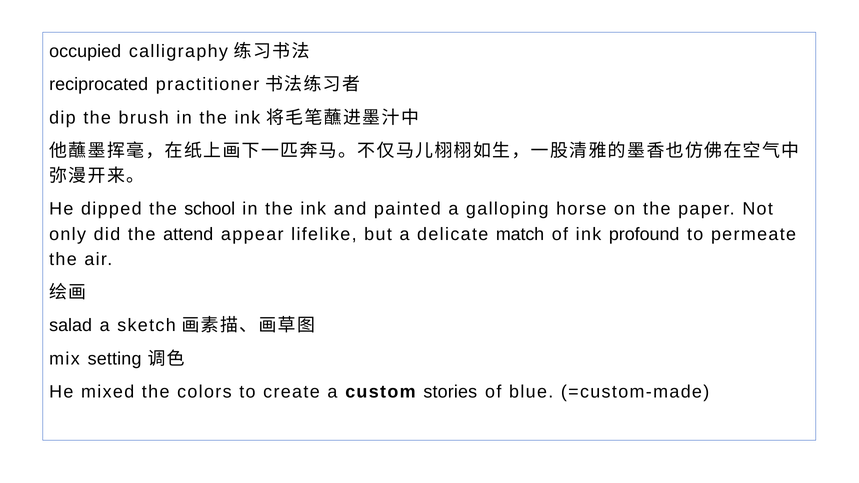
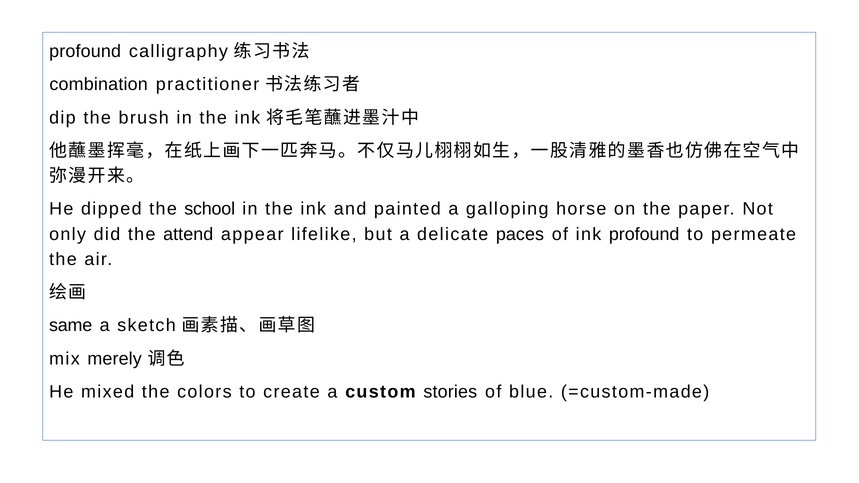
occupied: occupied -> profound (85, 51)
reciprocated: reciprocated -> combination (99, 85)
match: match -> paces (520, 234)
salad: salad -> same (71, 326)
setting: setting -> merely (115, 359)
